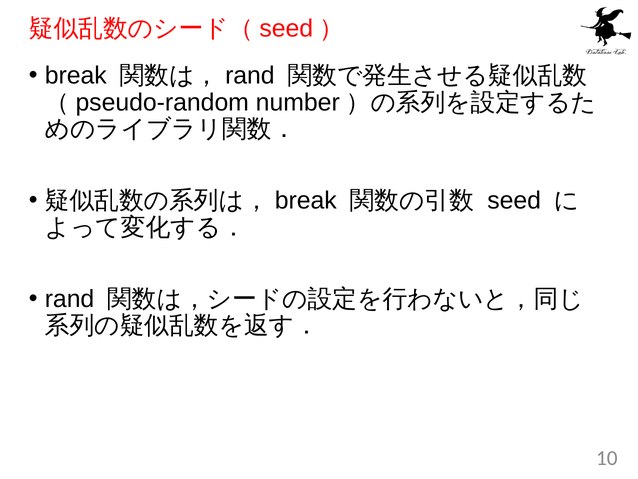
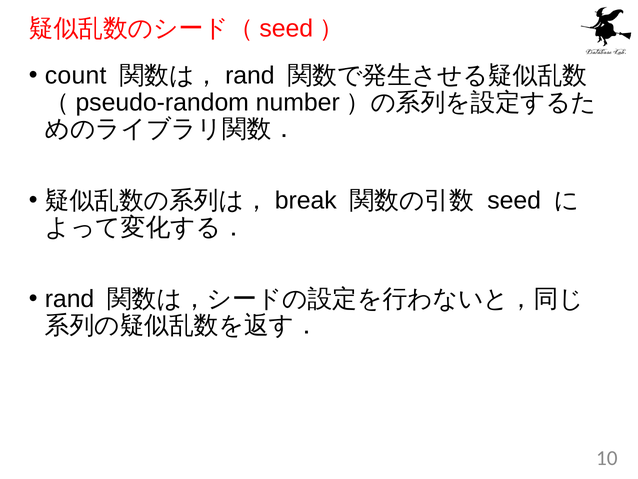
break: break -> count (76, 76)
